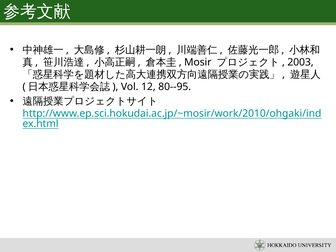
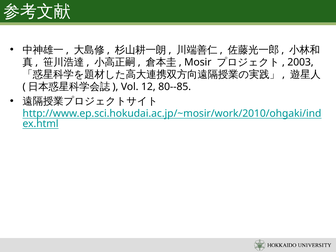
80--95: 80--95 -> 80--85 (175, 87)
